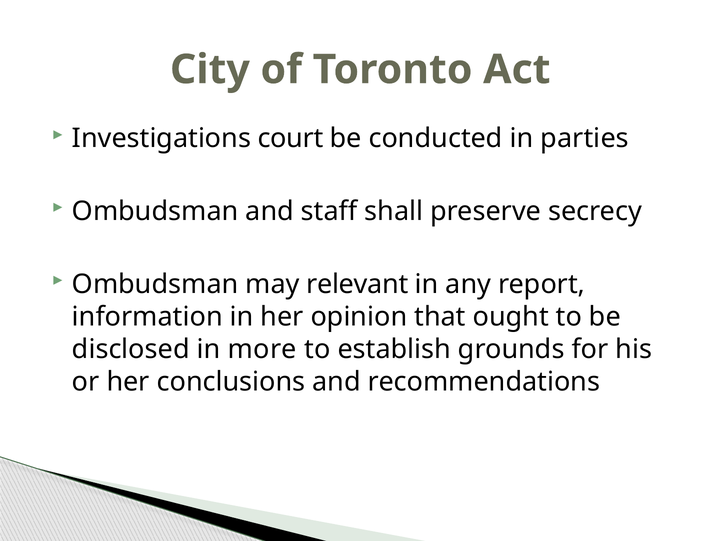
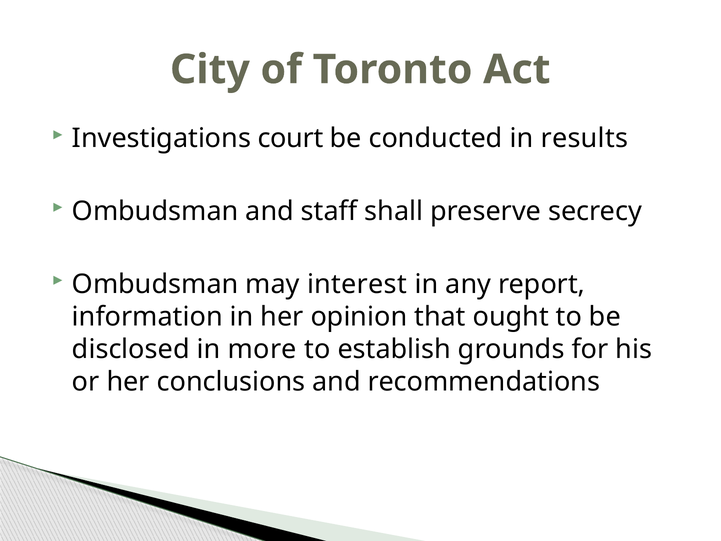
parties: parties -> results (584, 138)
relevant: relevant -> interest (357, 284)
